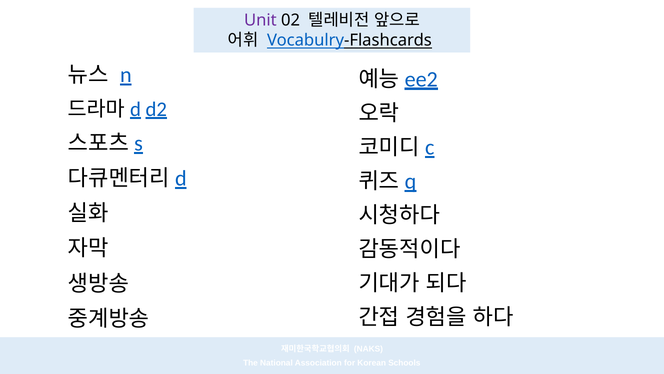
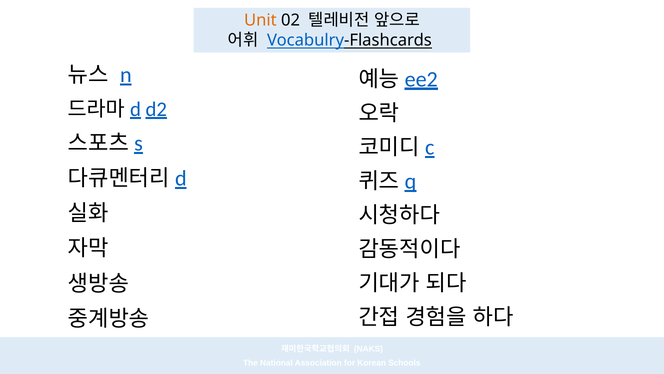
Unit colour: purple -> orange (260, 20)
